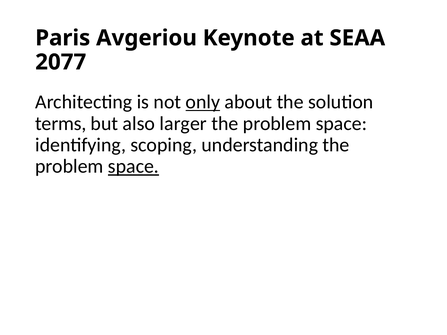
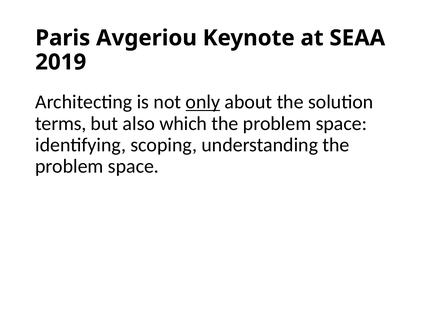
2077: 2077 -> 2019 (61, 62)
larger: larger -> which (183, 124)
space underline: present -> none (133, 167)
